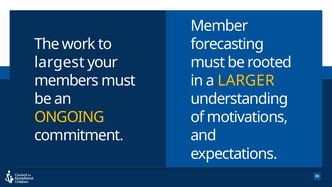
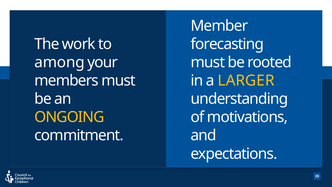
largest: largest -> among (60, 62)
